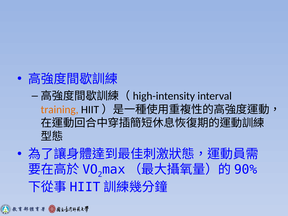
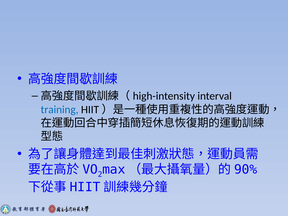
training colour: orange -> blue (60, 110)
